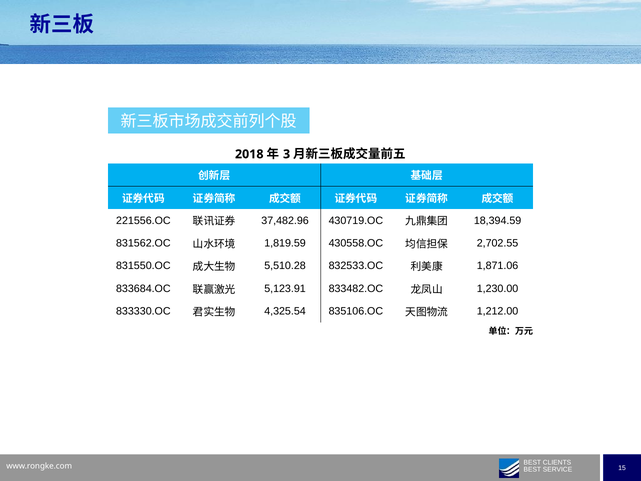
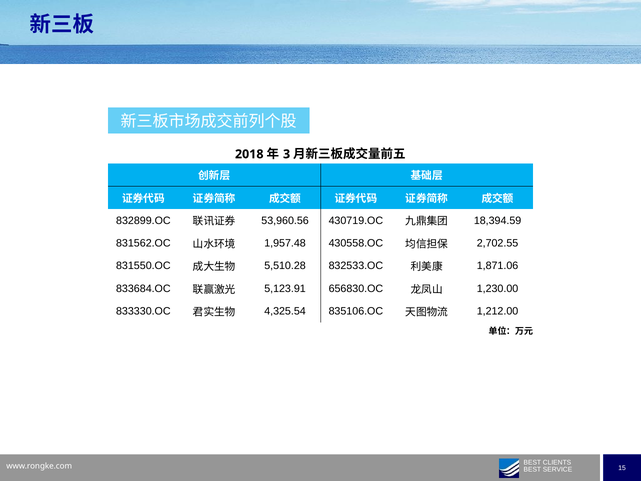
221556.OC: 221556.OC -> 832899.OC (143, 220)
37,482.96: 37,482.96 -> 53,960.56 (285, 220)
1,819.59: 1,819.59 -> 1,957.48 (285, 243)
833482.OC: 833482.OC -> 656830.OC (356, 289)
